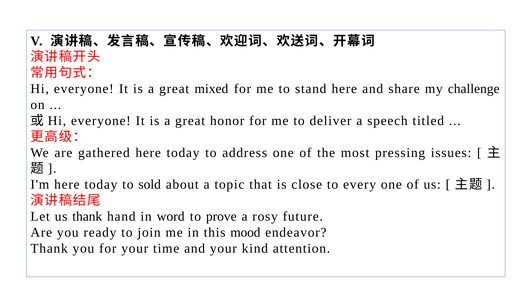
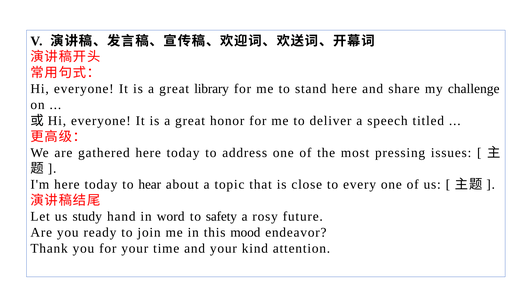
mixed: mixed -> library (212, 89)
sold: sold -> hear (150, 185)
us thank: thank -> study (87, 217)
prove: prove -> safety (221, 217)
